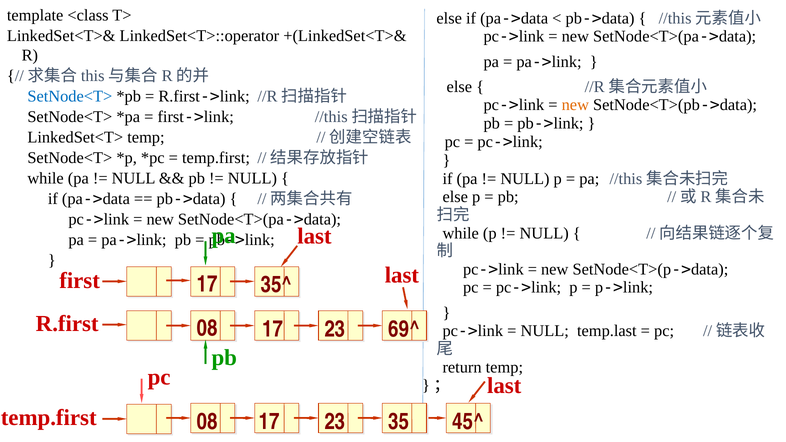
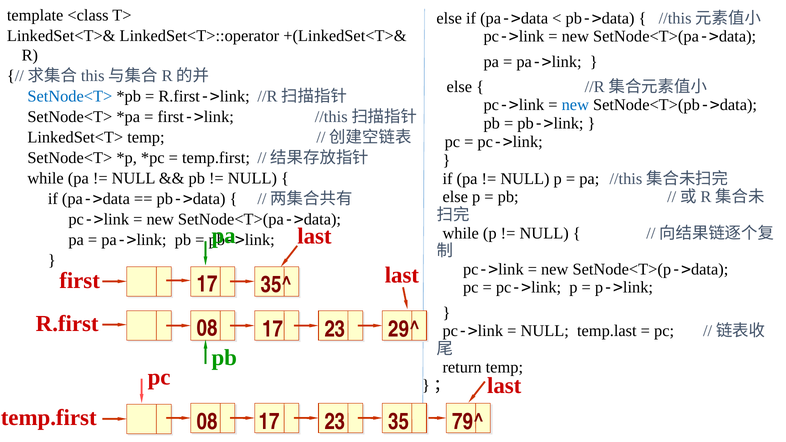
new colour: orange -> blue (575, 105)
69^: 69^ -> 29^ (404, 329)
45^: 45^ -> 79^ (468, 422)
